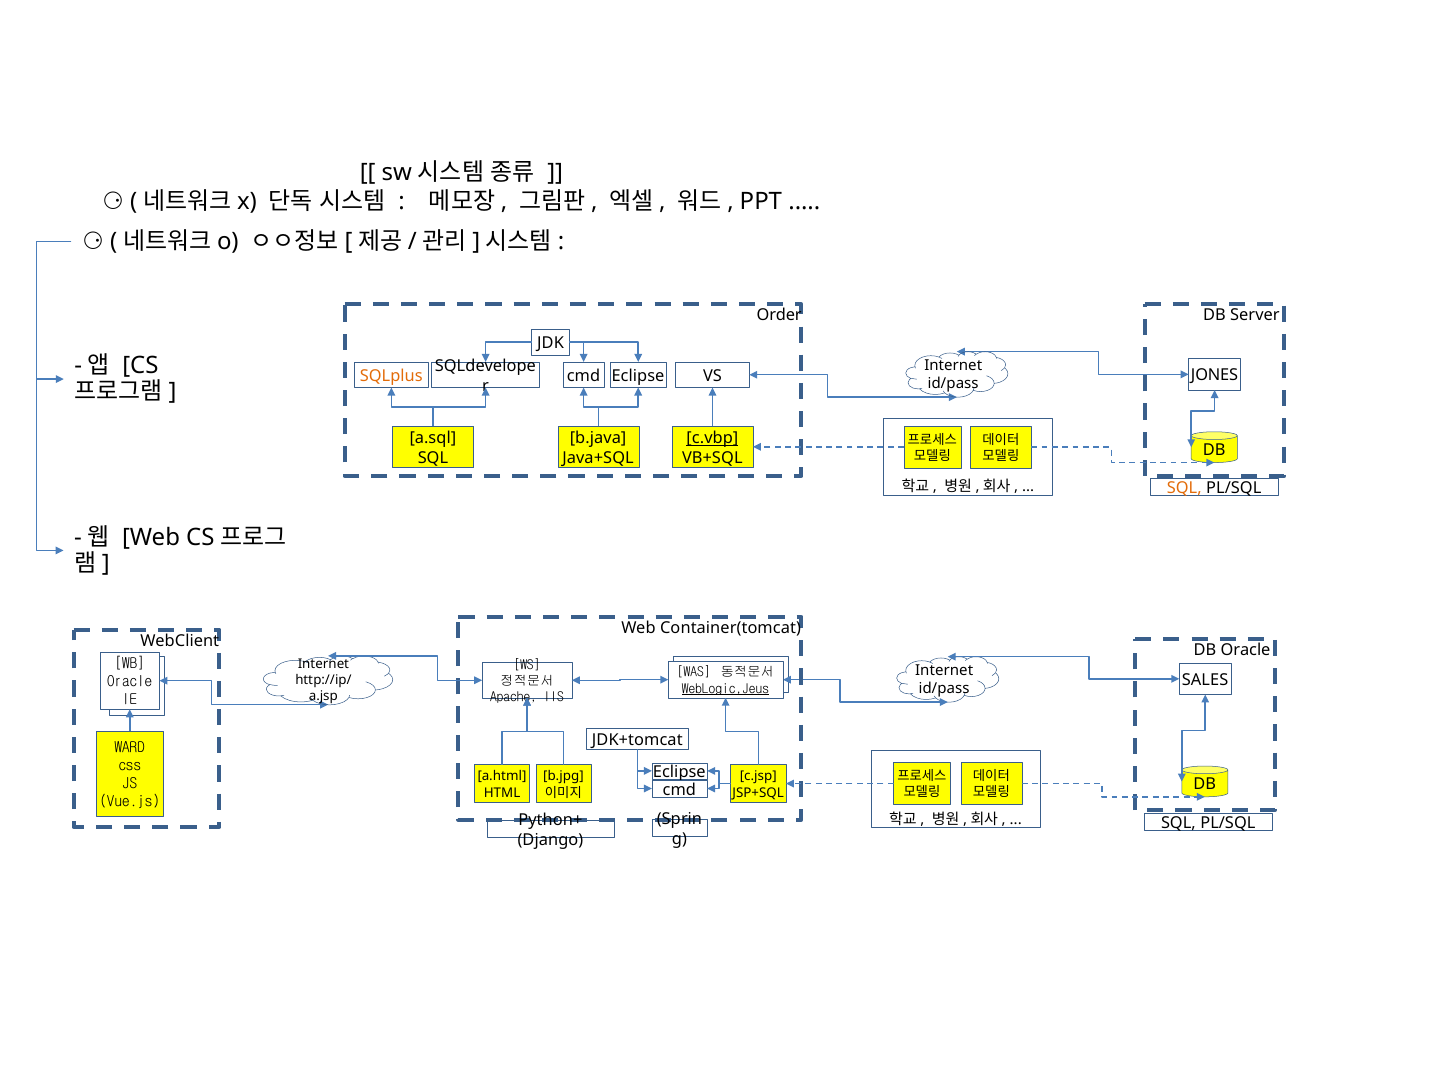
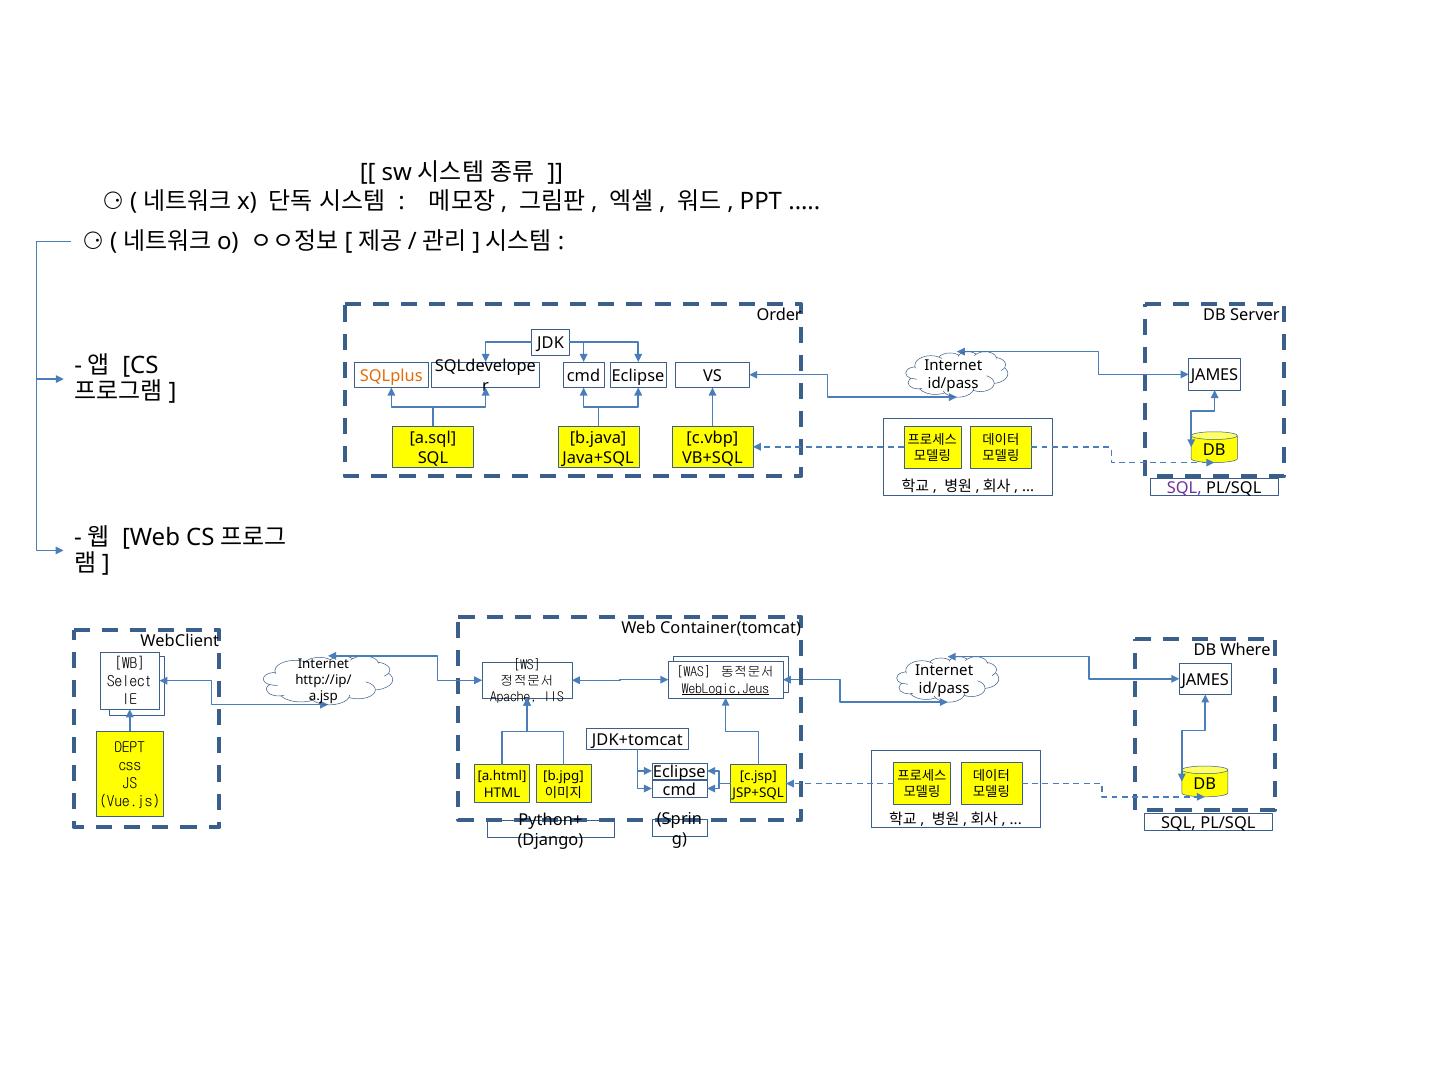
JONES: JONES -> JAMES (1215, 376)
c.vbp underline: present -> none (712, 438)
SQL colour: orange -> purple (1184, 488)
DB Oracle: Oracle -> Where (1246, 650)
SALES: SALES -> JAMES (1205, 680)
Oracle: Oracle -> Select (130, 682)
WARD: WARD -> DEPT (130, 748)
